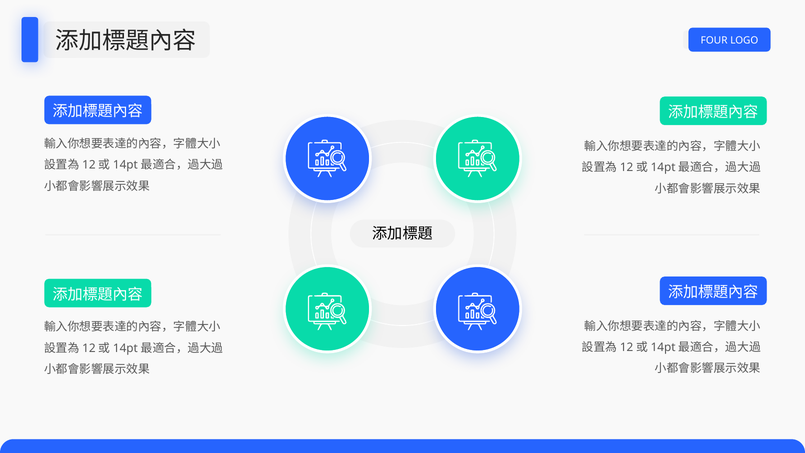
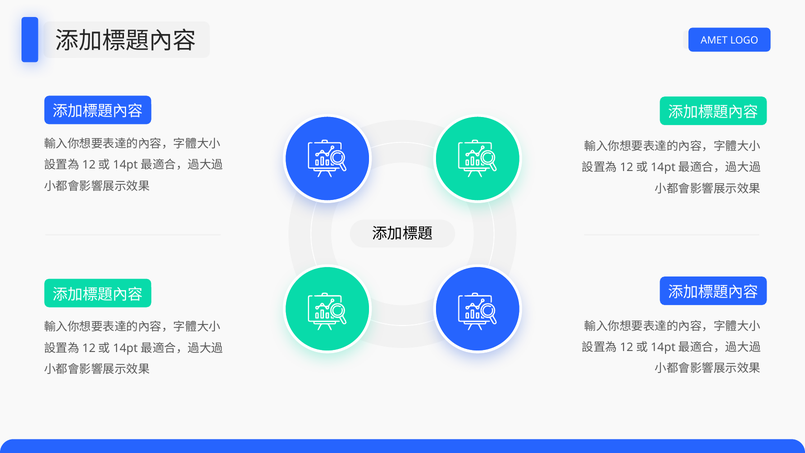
FOUR: FOUR -> AMET (714, 40)
